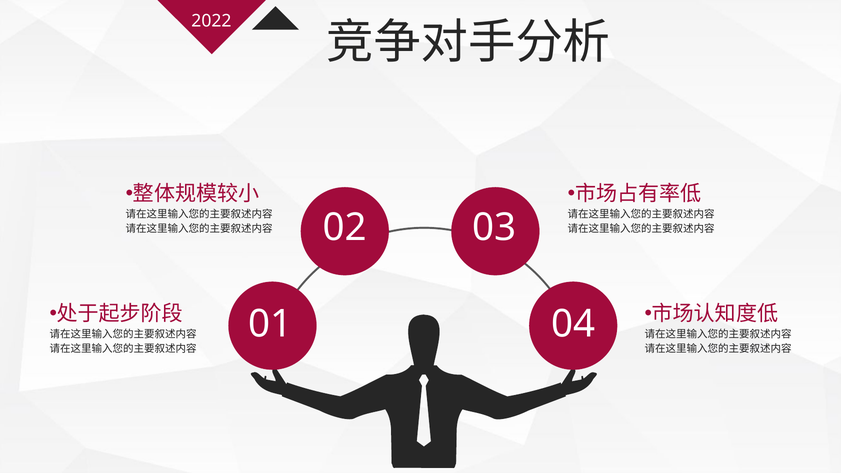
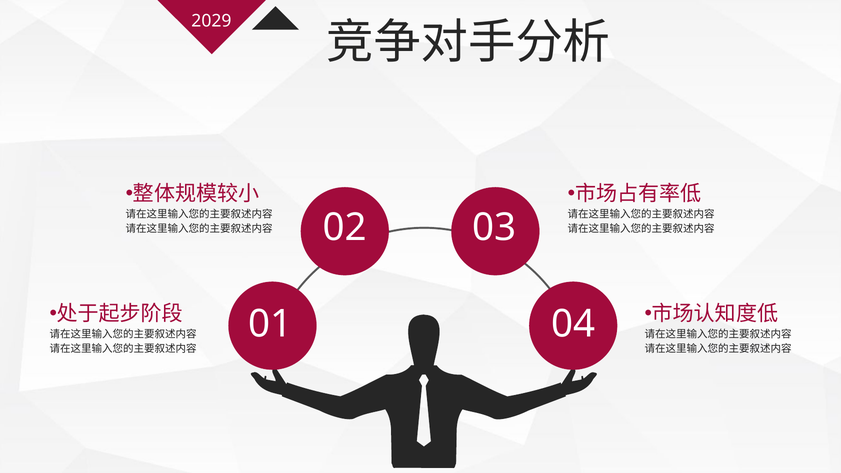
2022: 2022 -> 2029 (211, 21)
